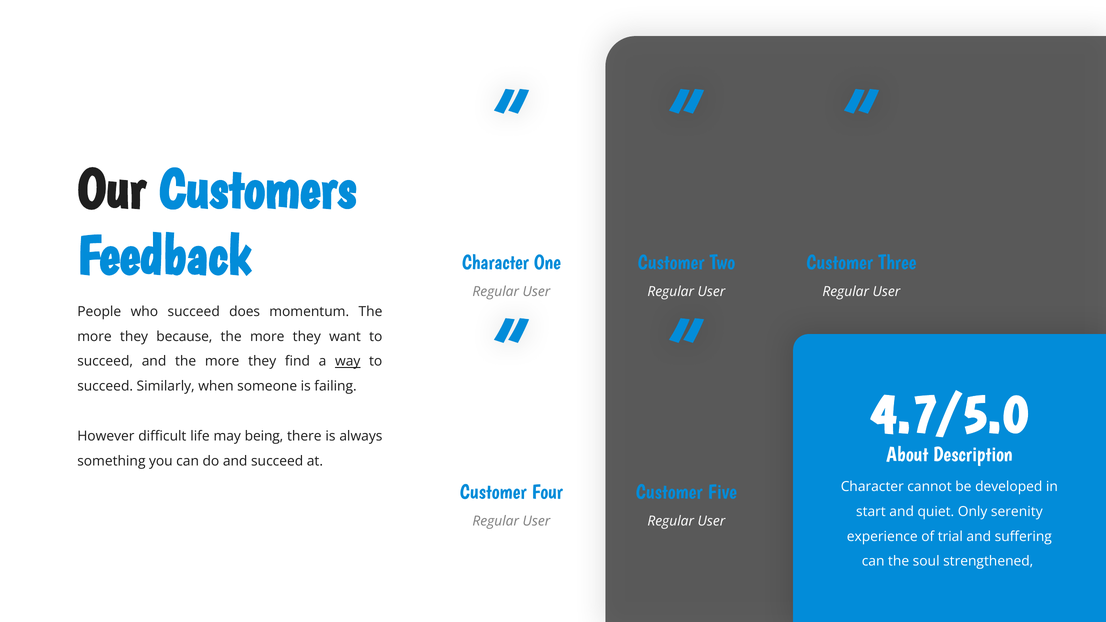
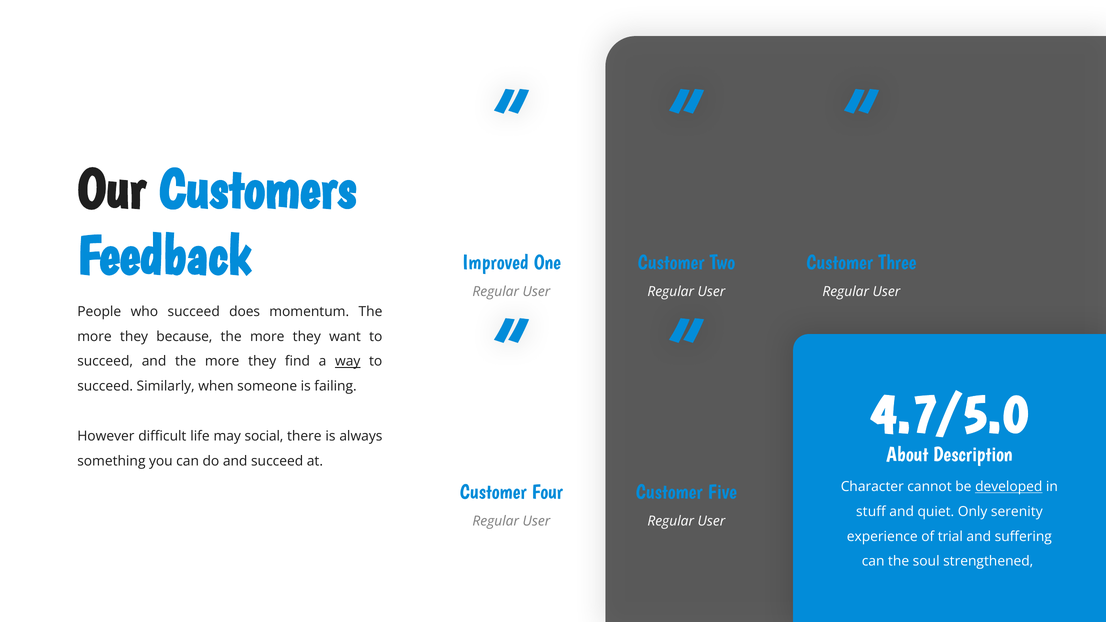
Character: Character -> Improved (495, 263)
being: being -> social (264, 436)
developed underline: none -> present (1009, 487)
start: start -> stuff (871, 512)
